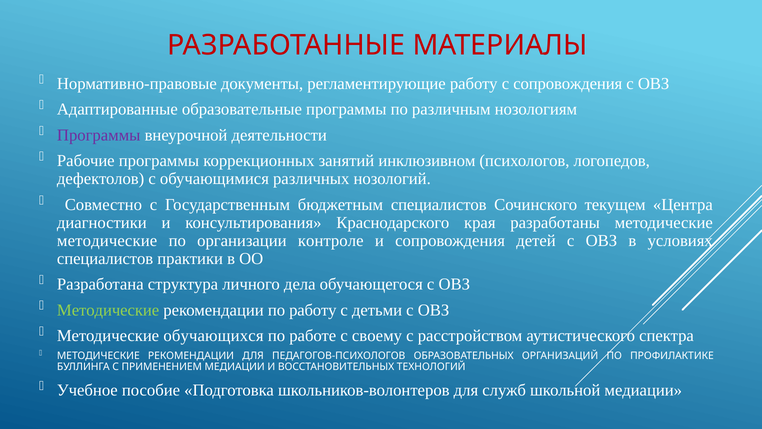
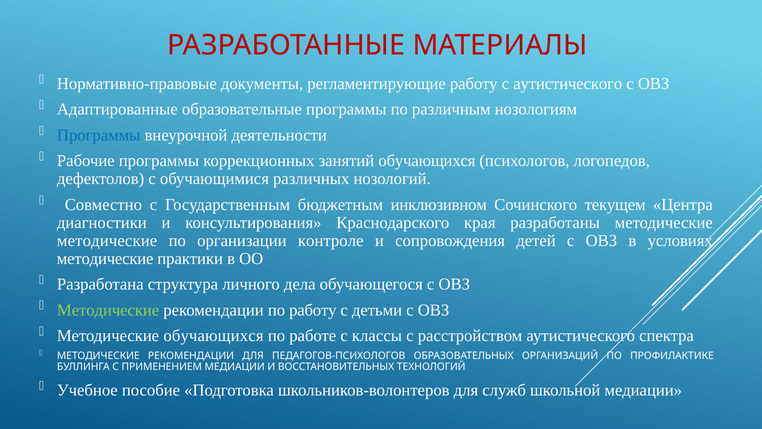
с сопровождения: сопровождения -> аутистического (568, 84)
Программы colour: purple -> blue (99, 135)
занятий инклюзивном: инклюзивном -> обучающихся (427, 161)
бюджетным специалистов: специалистов -> инклюзивном (439, 204)
специалистов: специалистов -> методические (105, 258)
своему: своему -> классы (377, 335)
